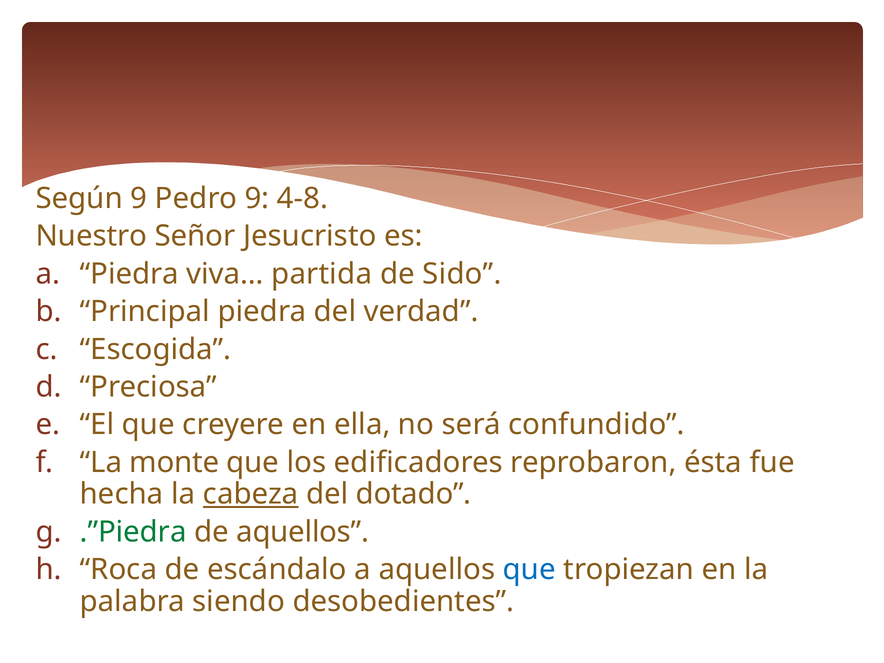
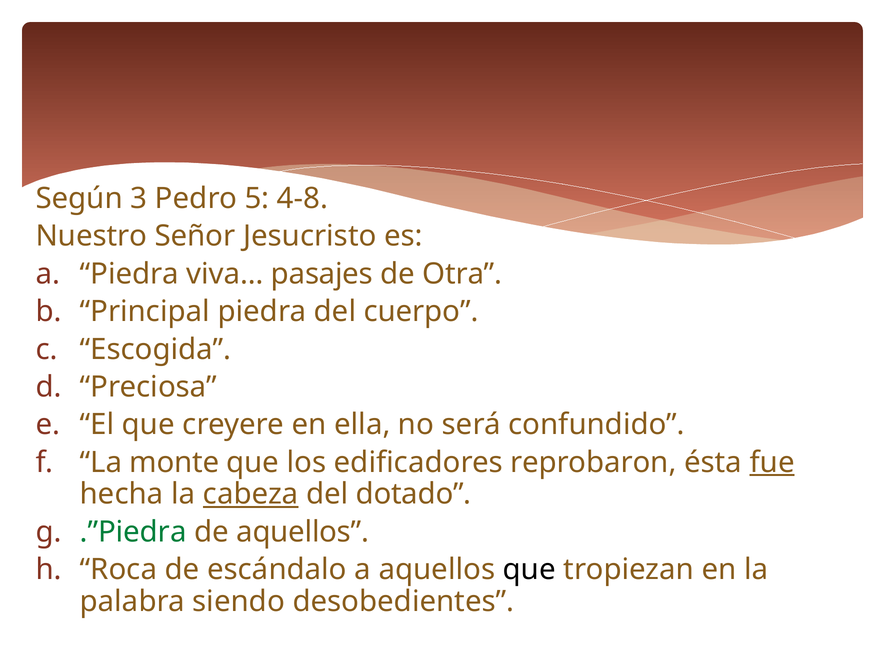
Según 9: 9 -> 3 (139, 199)
Pedro 9: 9 -> 5 (257, 199)
partida: partida -> pasajes (322, 274)
Sido: Sido -> Otra (462, 274)
verdad: verdad -> cuerpo (421, 312)
fue underline: none -> present (772, 462)
que colour: blue -> black (529, 570)
